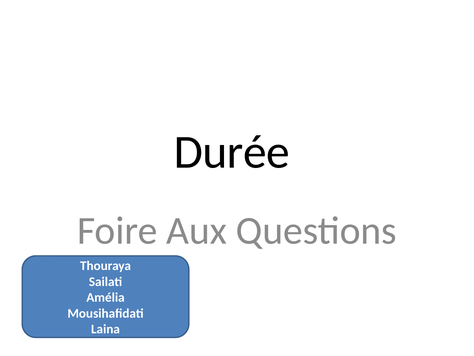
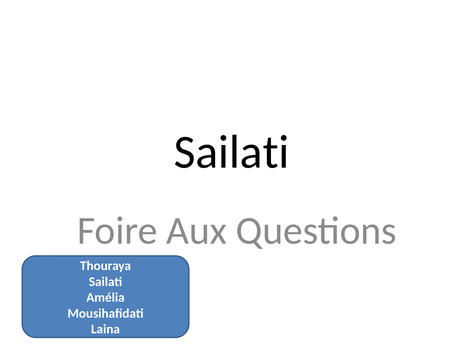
Durée: Durée -> Sailati (232, 152)
